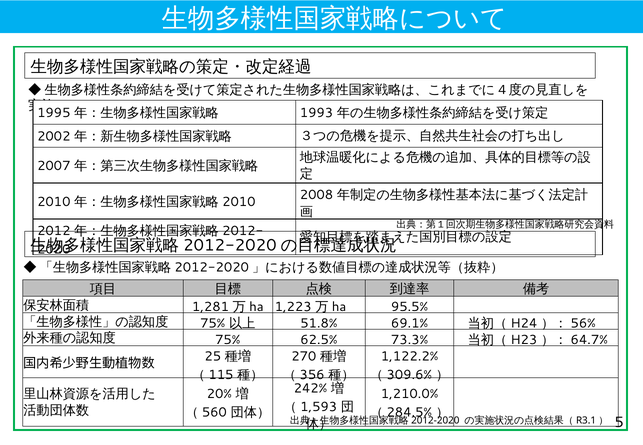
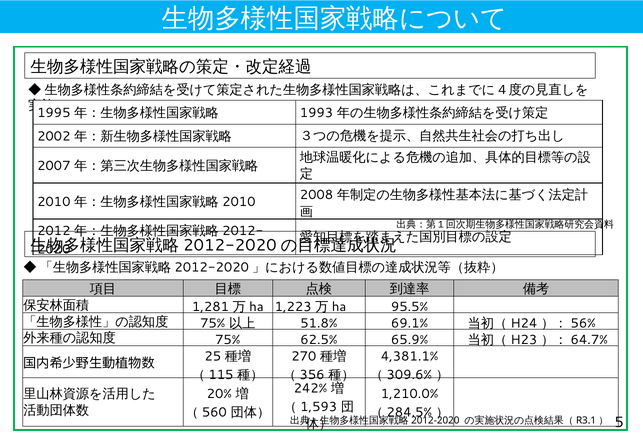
73.3%: 73.3% -> 65.9% (410, 340)
1,122.2%: 1,122.2% -> 4,381.1% (410, 356)
